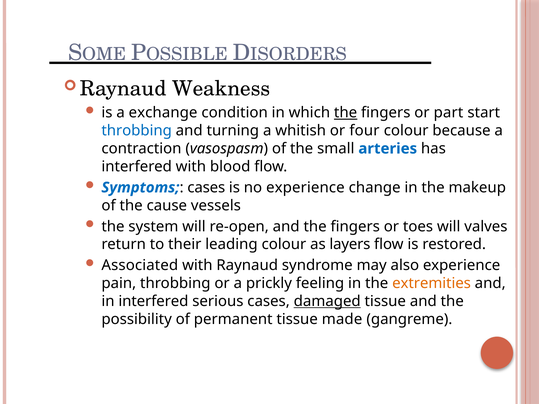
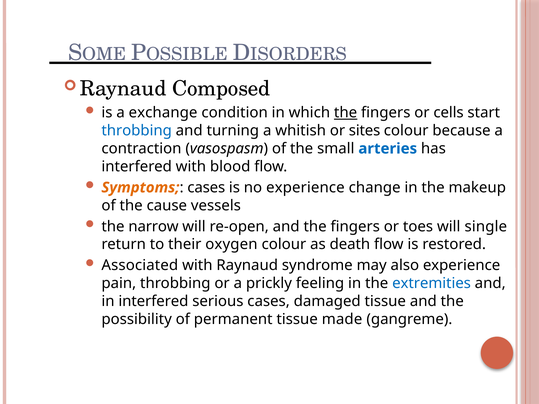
Weakness: Weakness -> Composed (221, 89)
part: part -> cells (449, 113)
four: four -> sites (365, 131)
Symptoms colour: blue -> orange (140, 188)
system: system -> narrow (153, 227)
valves: valves -> single (486, 227)
leading: leading -> oxygen (231, 245)
layers: layers -> death (350, 245)
extremities colour: orange -> blue (432, 283)
damaged underline: present -> none (327, 301)
